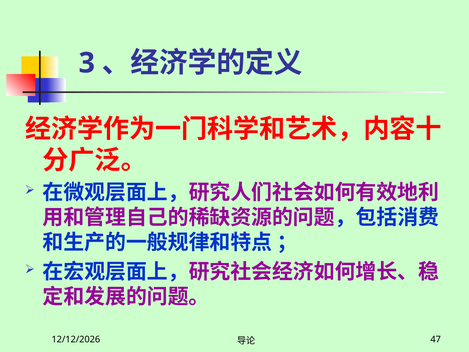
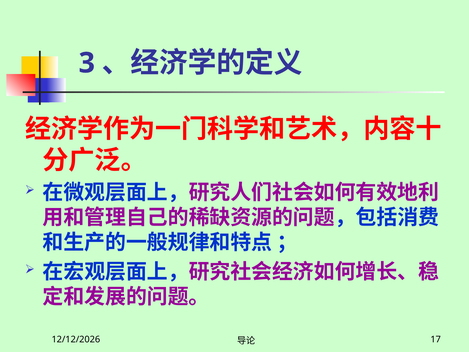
47: 47 -> 17 (436, 339)
